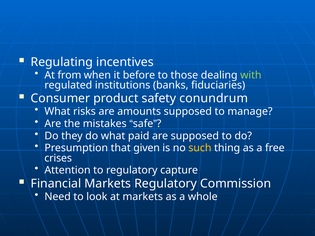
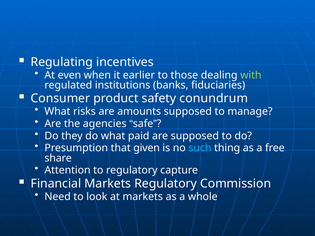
from: from -> even (69, 75)
before: before -> earlier (139, 75)
mistakes: mistakes -> agencies (105, 124)
such colour: yellow -> light blue (200, 148)
crises: crises -> share (58, 158)
